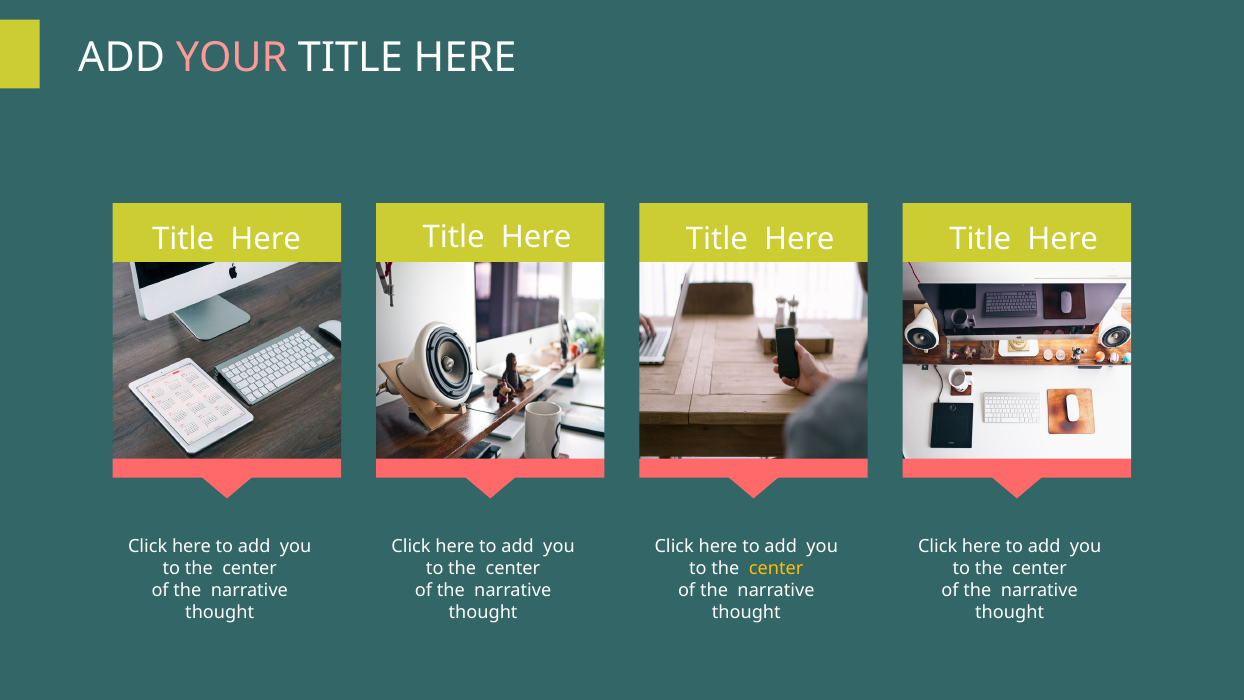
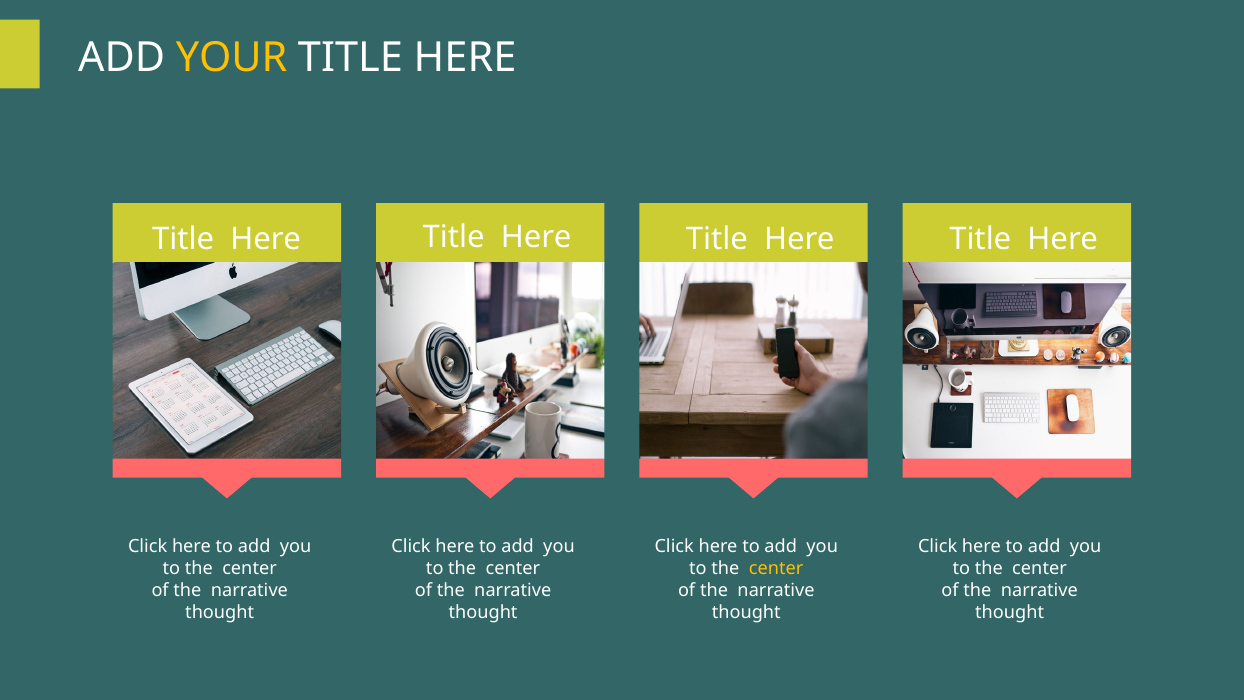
YOUR colour: pink -> yellow (232, 58)
